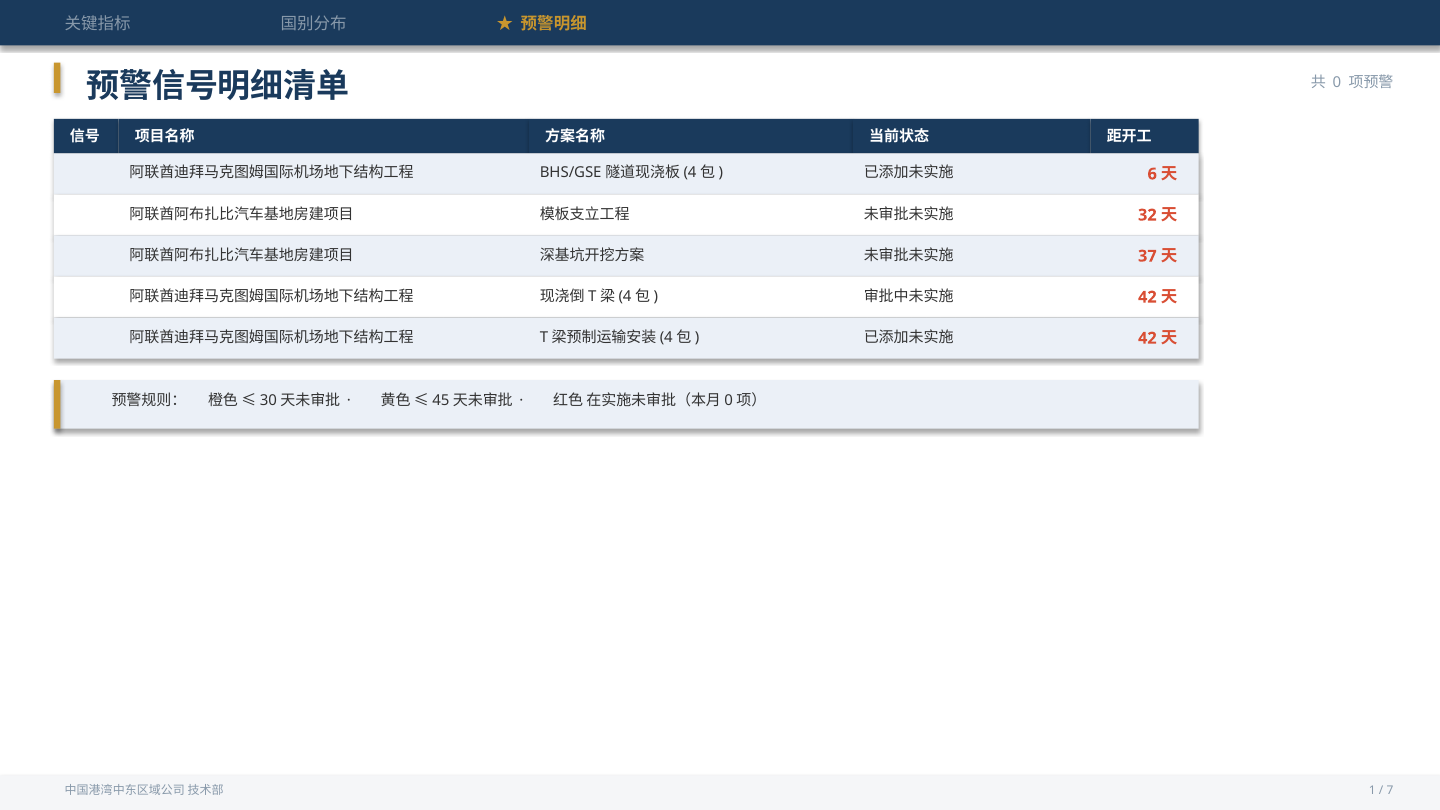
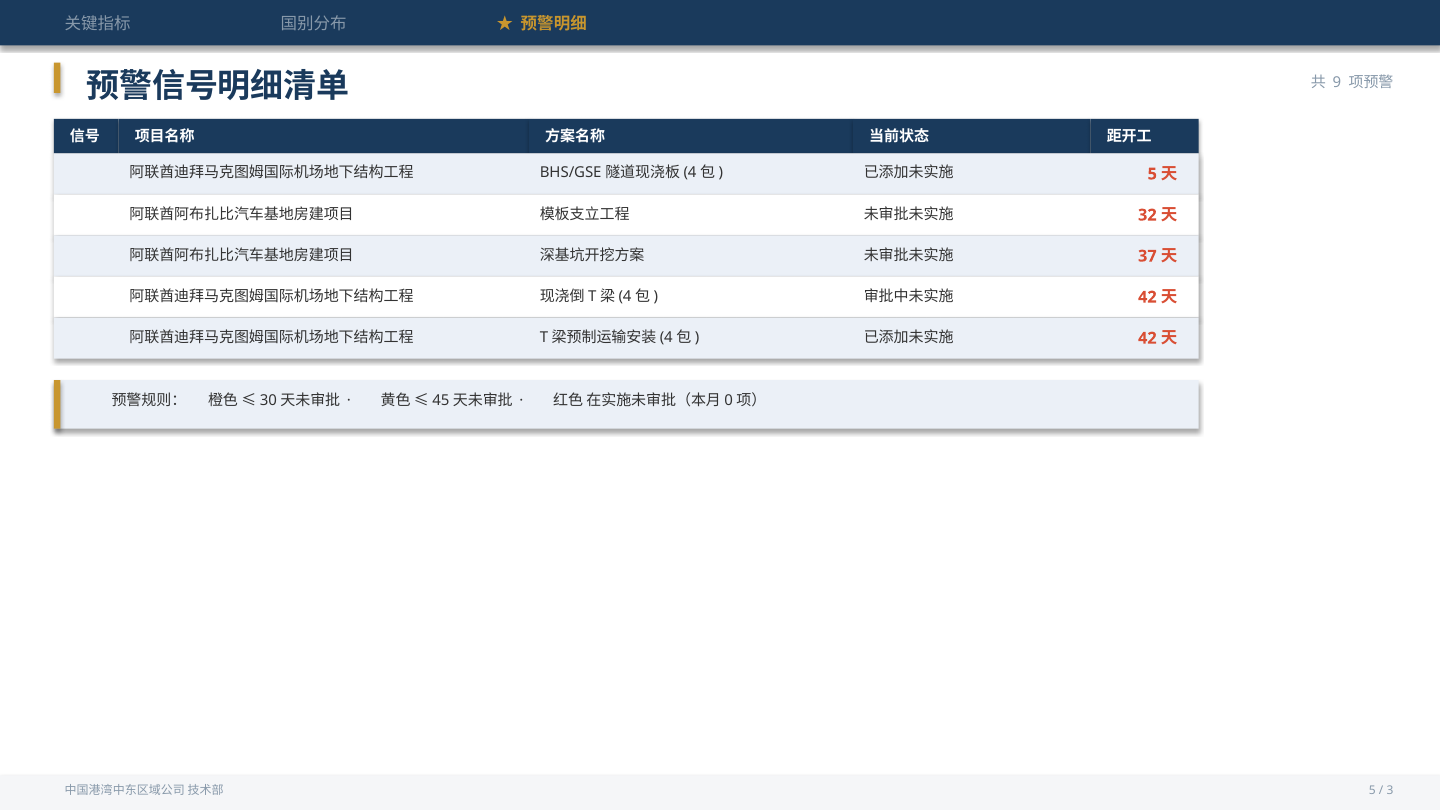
0: 0 -> 9 (1337, 82)
6: 6 -> 5 (1152, 174)
1: 1 -> 5 (1372, 791)
7: 7 -> 3 (1390, 791)
